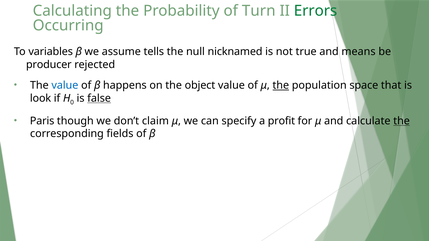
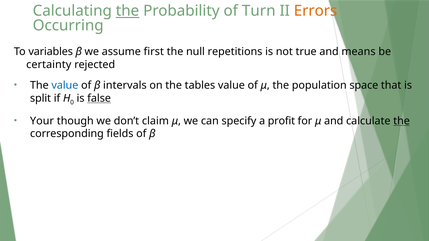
the underline: none -> present (128, 11)
Errors colour: green -> orange (316, 11)
tells: tells -> first (154, 52)
nicknamed: nicknamed -> repetitions (235, 52)
producer: producer -> certainty (49, 65)
happens: happens -> intervals (125, 85)
object: object -> tables (200, 85)
the underline: present -> none (281, 85)
look: look -> split (41, 98)
Paris: Paris -> Your (42, 121)
